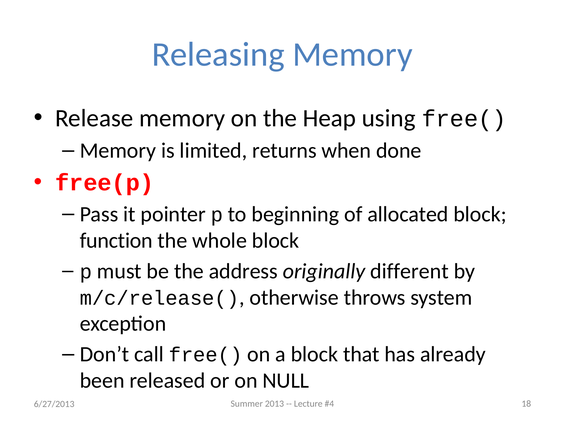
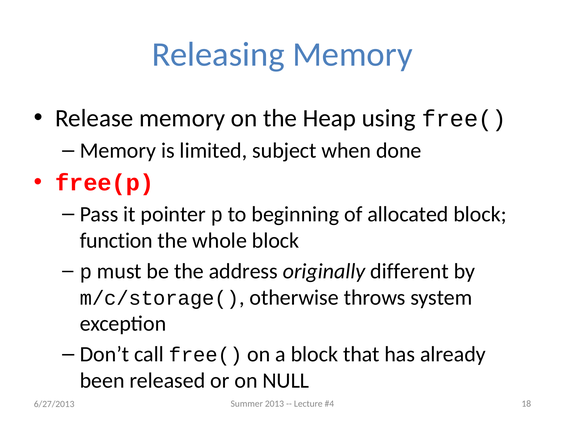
returns: returns -> subject (284, 151)
m/c/release(: m/c/release( -> m/c/storage( (159, 299)
